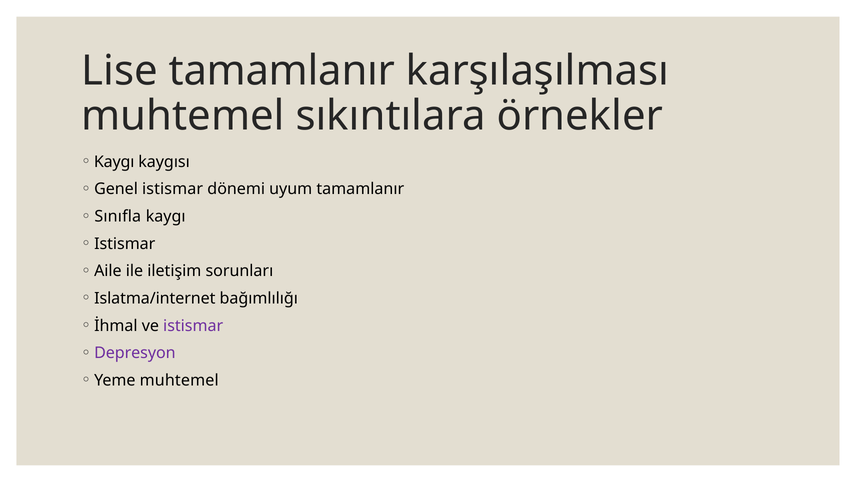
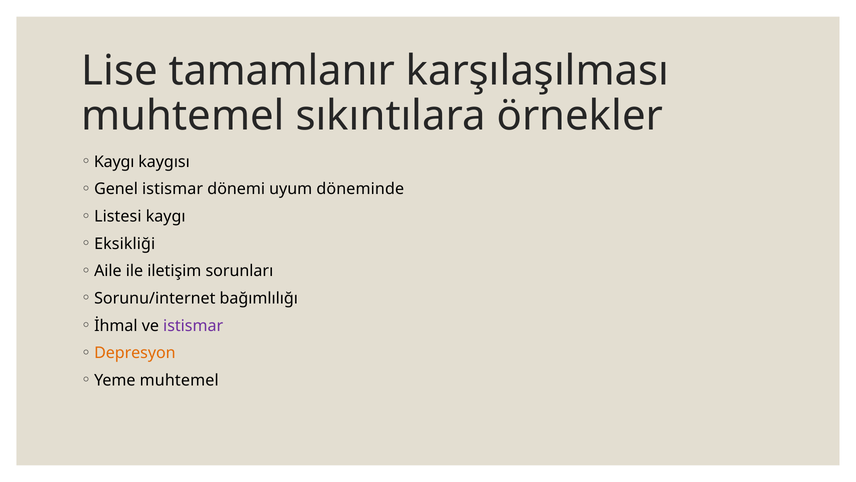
uyum tamamlanır: tamamlanır -> döneminde (360, 189)
Sınıfla: Sınıfla -> Listesi (118, 216)
Istismar: Istismar -> Eksikliği (125, 244)
Islatma/internet: Islatma/internet -> Sorunu/internet (155, 298)
Depresyon colour: purple -> orange (135, 353)
